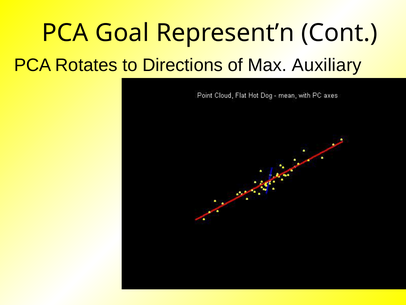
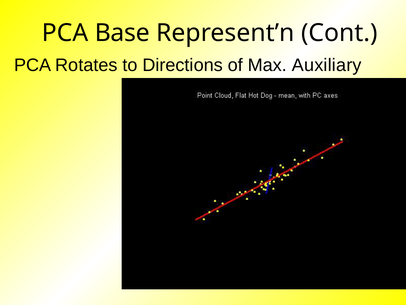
Goal: Goal -> Base (122, 33)
